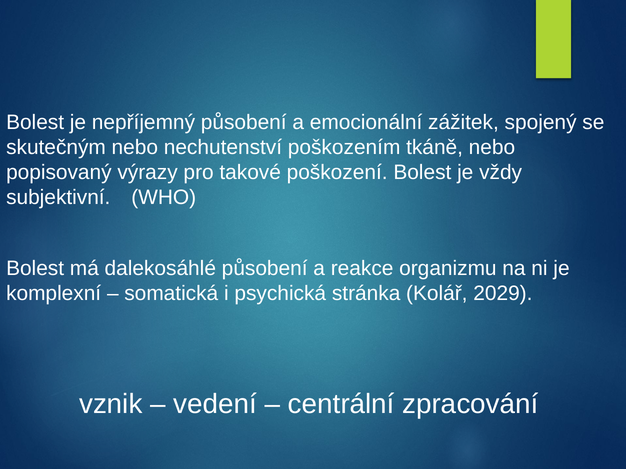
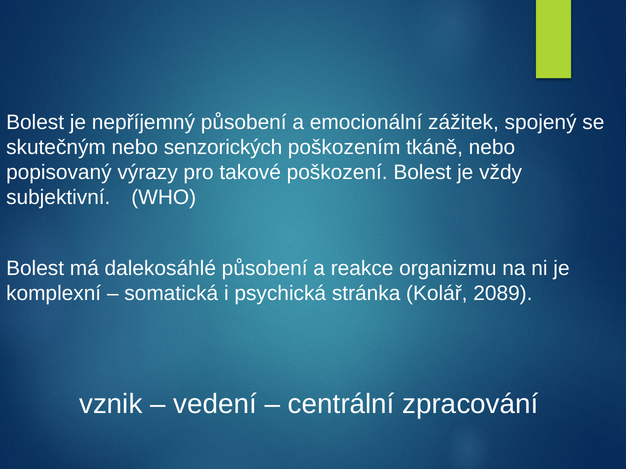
nechutenství: nechutenství -> senzorických (223, 147)
2029: 2029 -> 2089 (503, 293)
